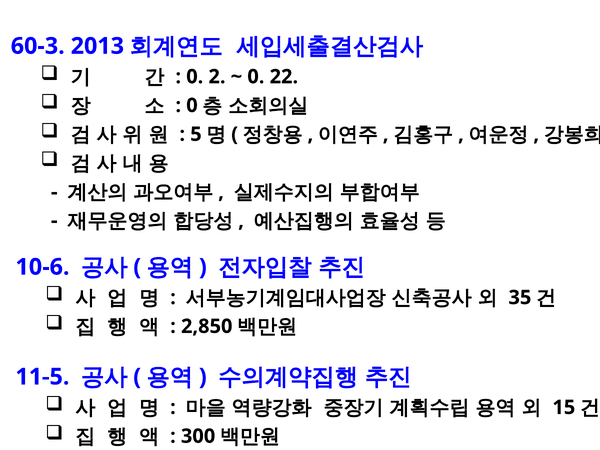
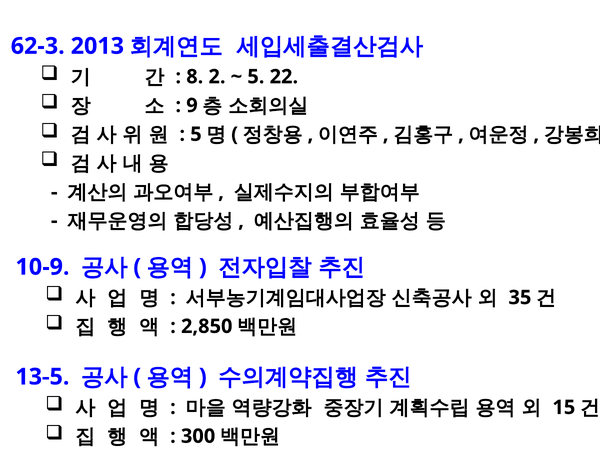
60-3: 60-3 -> 62-3 (38, 46)
0: 0 -> 8 (195, 77)
0: 0 -> 5 (256, 77)
0: 0 -> 9 (192, 105)
10-6: 10-6 -> 10-9 (42, 267)
11-5: 11-5 -> 13-5 (42, 377)
